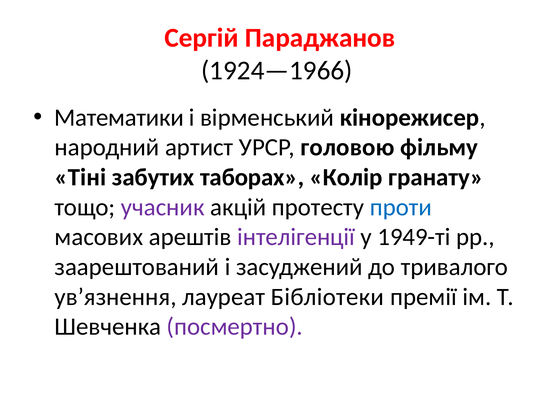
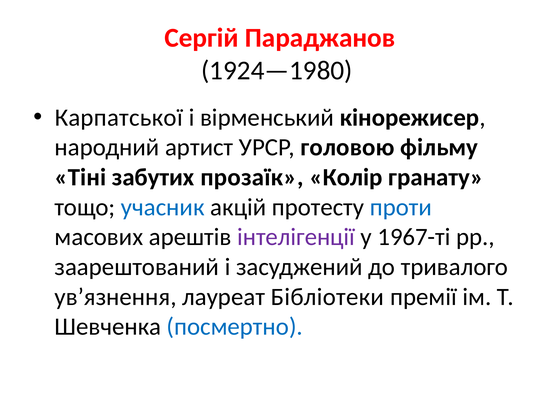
1924—1966: 1924—1966 -> 1924—1980 (277, 71)
Математики: Математики -> Карпатської (119, 117)
таборах: таборах -> прозаїк (252, 177)
учасник colour: purple -> blue (163, 207)
1949-ті: 1949-ті -> 1967-ті (414, 237)
посмертно colour: purple -> blue (235, 327)
